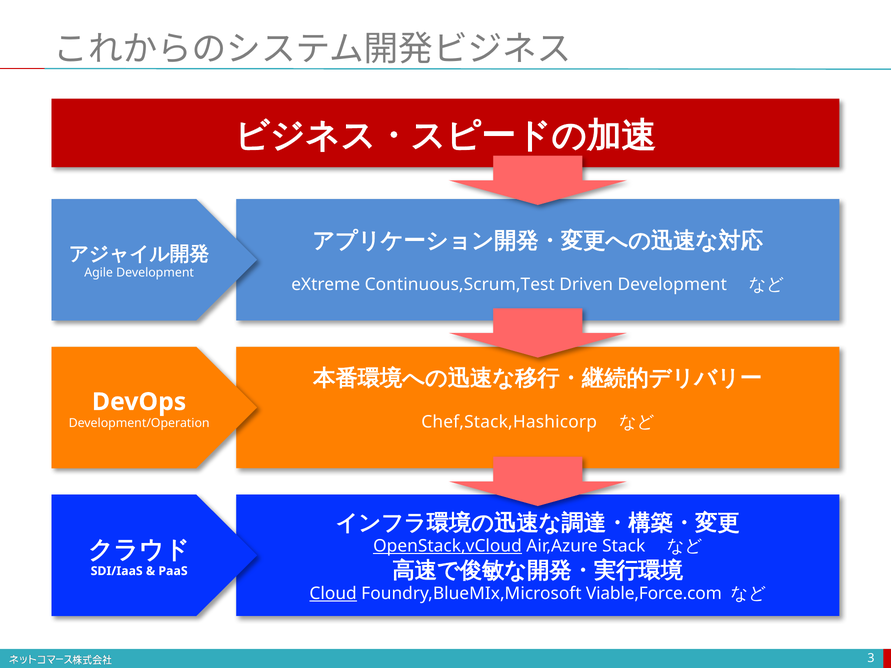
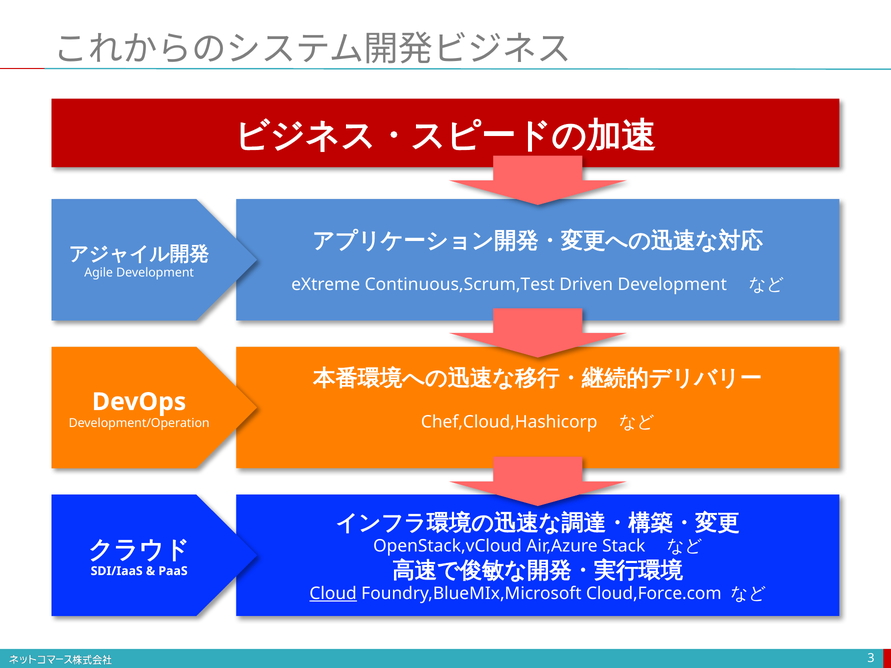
Chef,Stack,Hashicorp: Chef,Stack,Hashicorp -> Chef,Cloud,Hashicorp (509, 422)
OpenStack,vCloud underline: present -> none (448, 546)
Viable,Force.com: Viable,Force.com -> Cloud,Force.com (654, 594)
